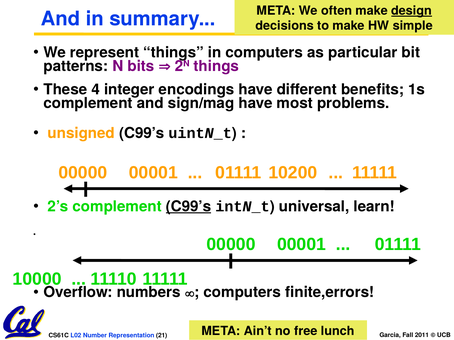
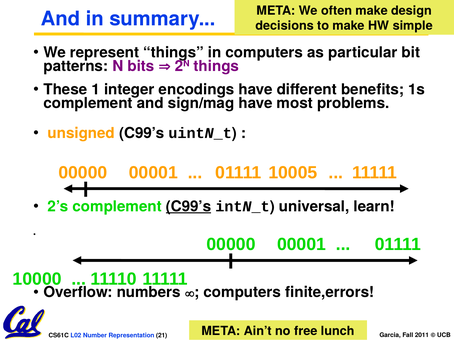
design underline: present -> none (412, 11)
4: 4 -> 1 (96, 90)
10200: 10200 -> 10005 (293, 173)
